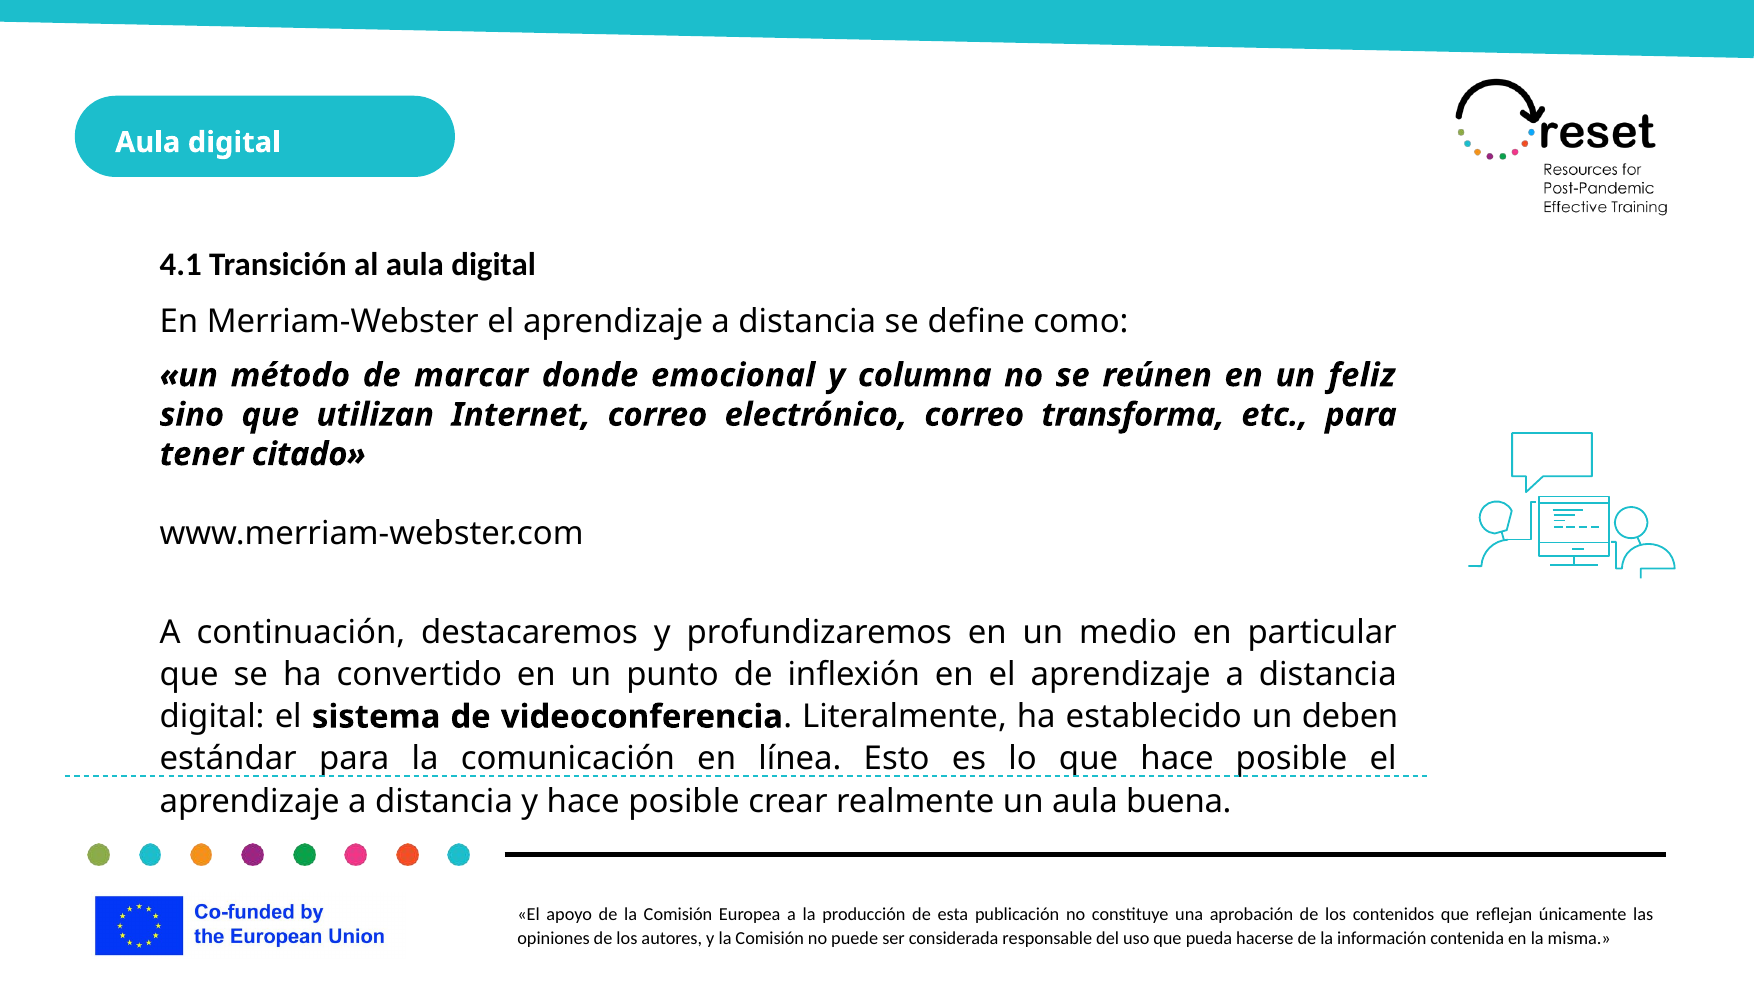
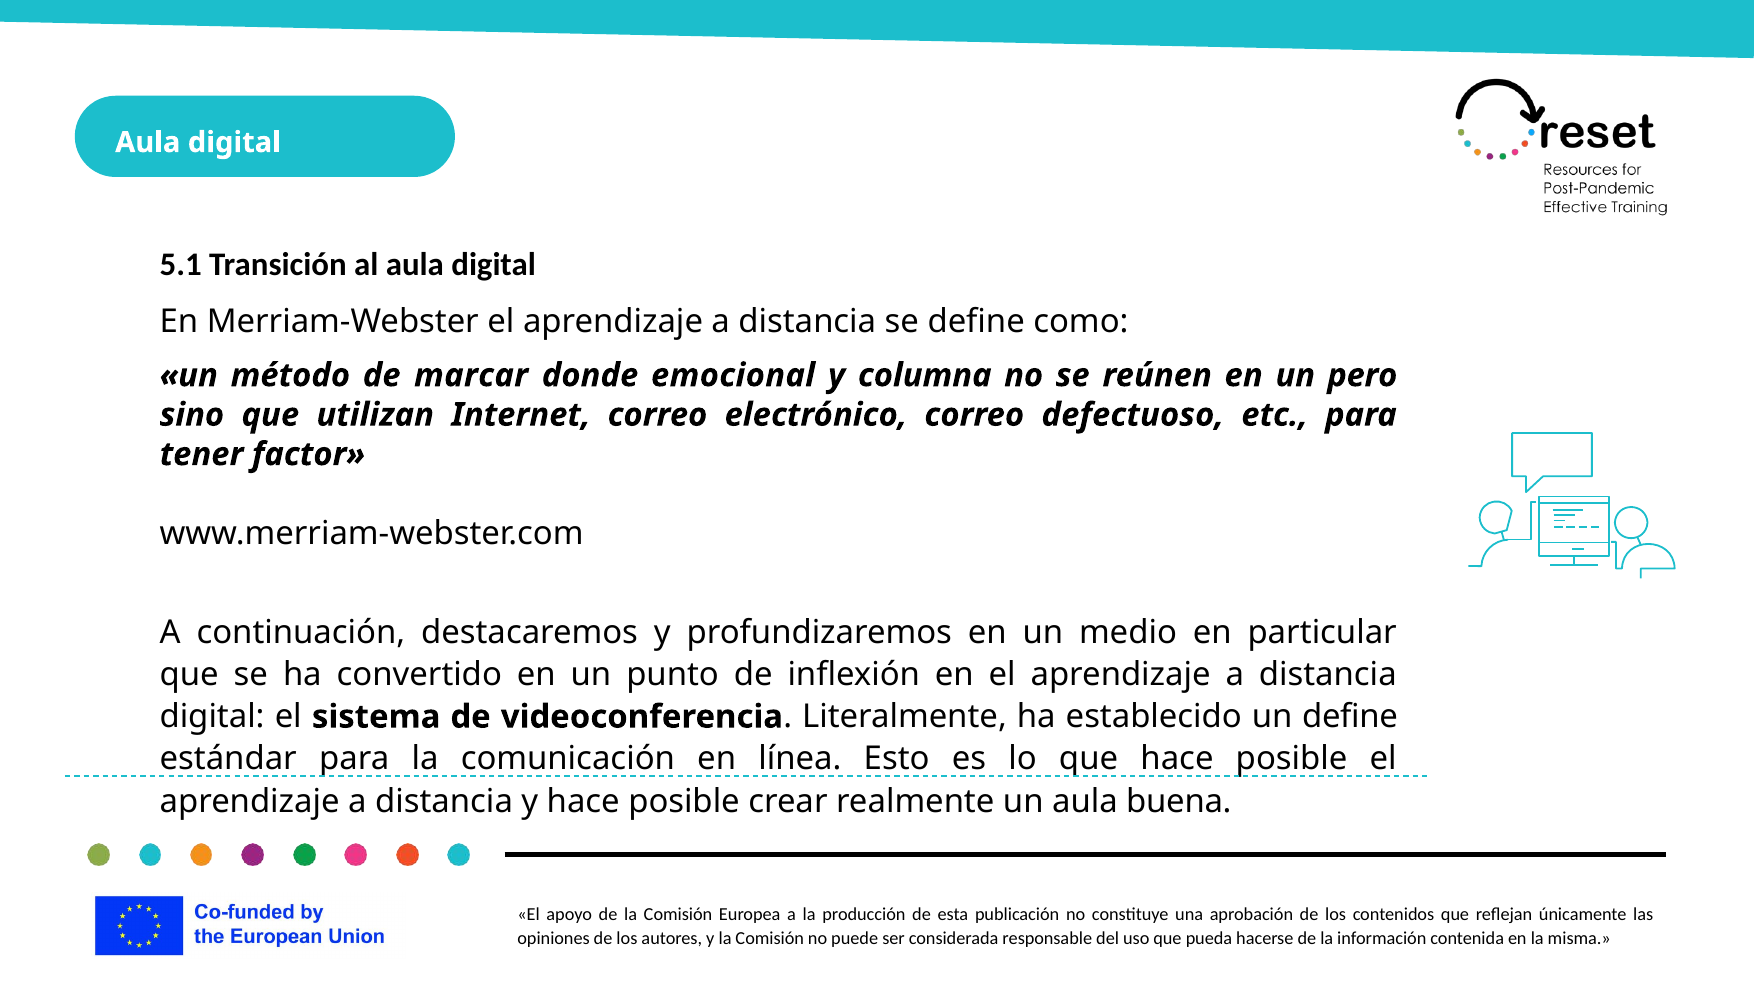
4.1: 4.1 -> 5.1 (181, 264)
feliz: feliz -> pero (1362, 375)
transforma: transforma -> defectuoso (1133, 415)
citado: citado -> factor (308, 454)
un deben: deben -> define (1350, 717)
